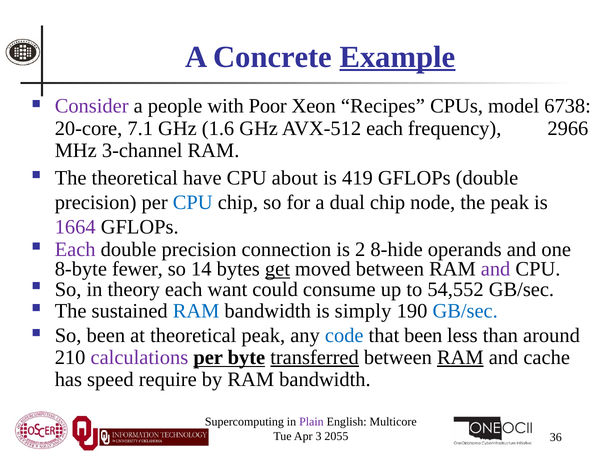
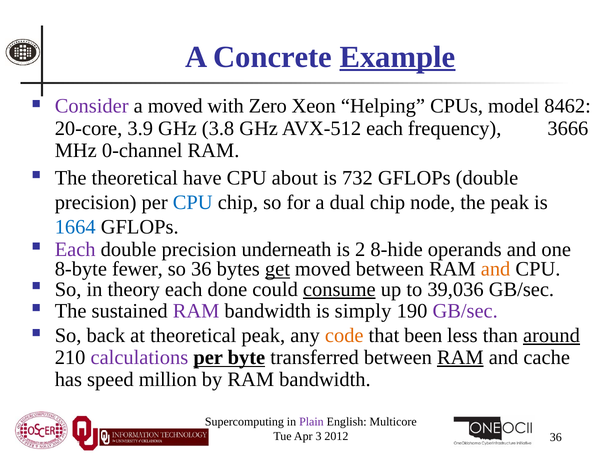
a people: people -> moved (175, 106)
Poor: Poor -> Zero (268, 106)
Recipes: Recipes -> Helping (383, 106)
6738: 6738 -> 8462 (568, 106)
7.1: 7.1 -> 3.9 (140, 128)
1.6: 1.6 -> 3.8 (218, 128)
2966: 2966 -> 3666 (568, 128)
3-channel: 3-channel -> 0-channel (142, 150)
419: 419 -> 732 (357, 178)
1664 colour: purple -> blue (75, 227)
connection: connection -> underneath (287, 249)
so 14: 14 -> 36 (201, 269)
and colour: purple -> orange (496, 269)
want: want -> done (227, 289)
consume underline: none -> present (339, 289)
54,552: 54,552 -> 39,036 (456, 289)
RAM colour: blue -> purple (196, 311)
GB/sec colour: blue -> purple (465, 311)
So been: been -> back (106, 335)
code colour: blue -> orange (344, 335)
around underline: none -> present (552, 335)
transferred underline: present -> none (315, 357)
require: require -> million (168, 379)
2055: 2055 -> 2012 (336, 436)
